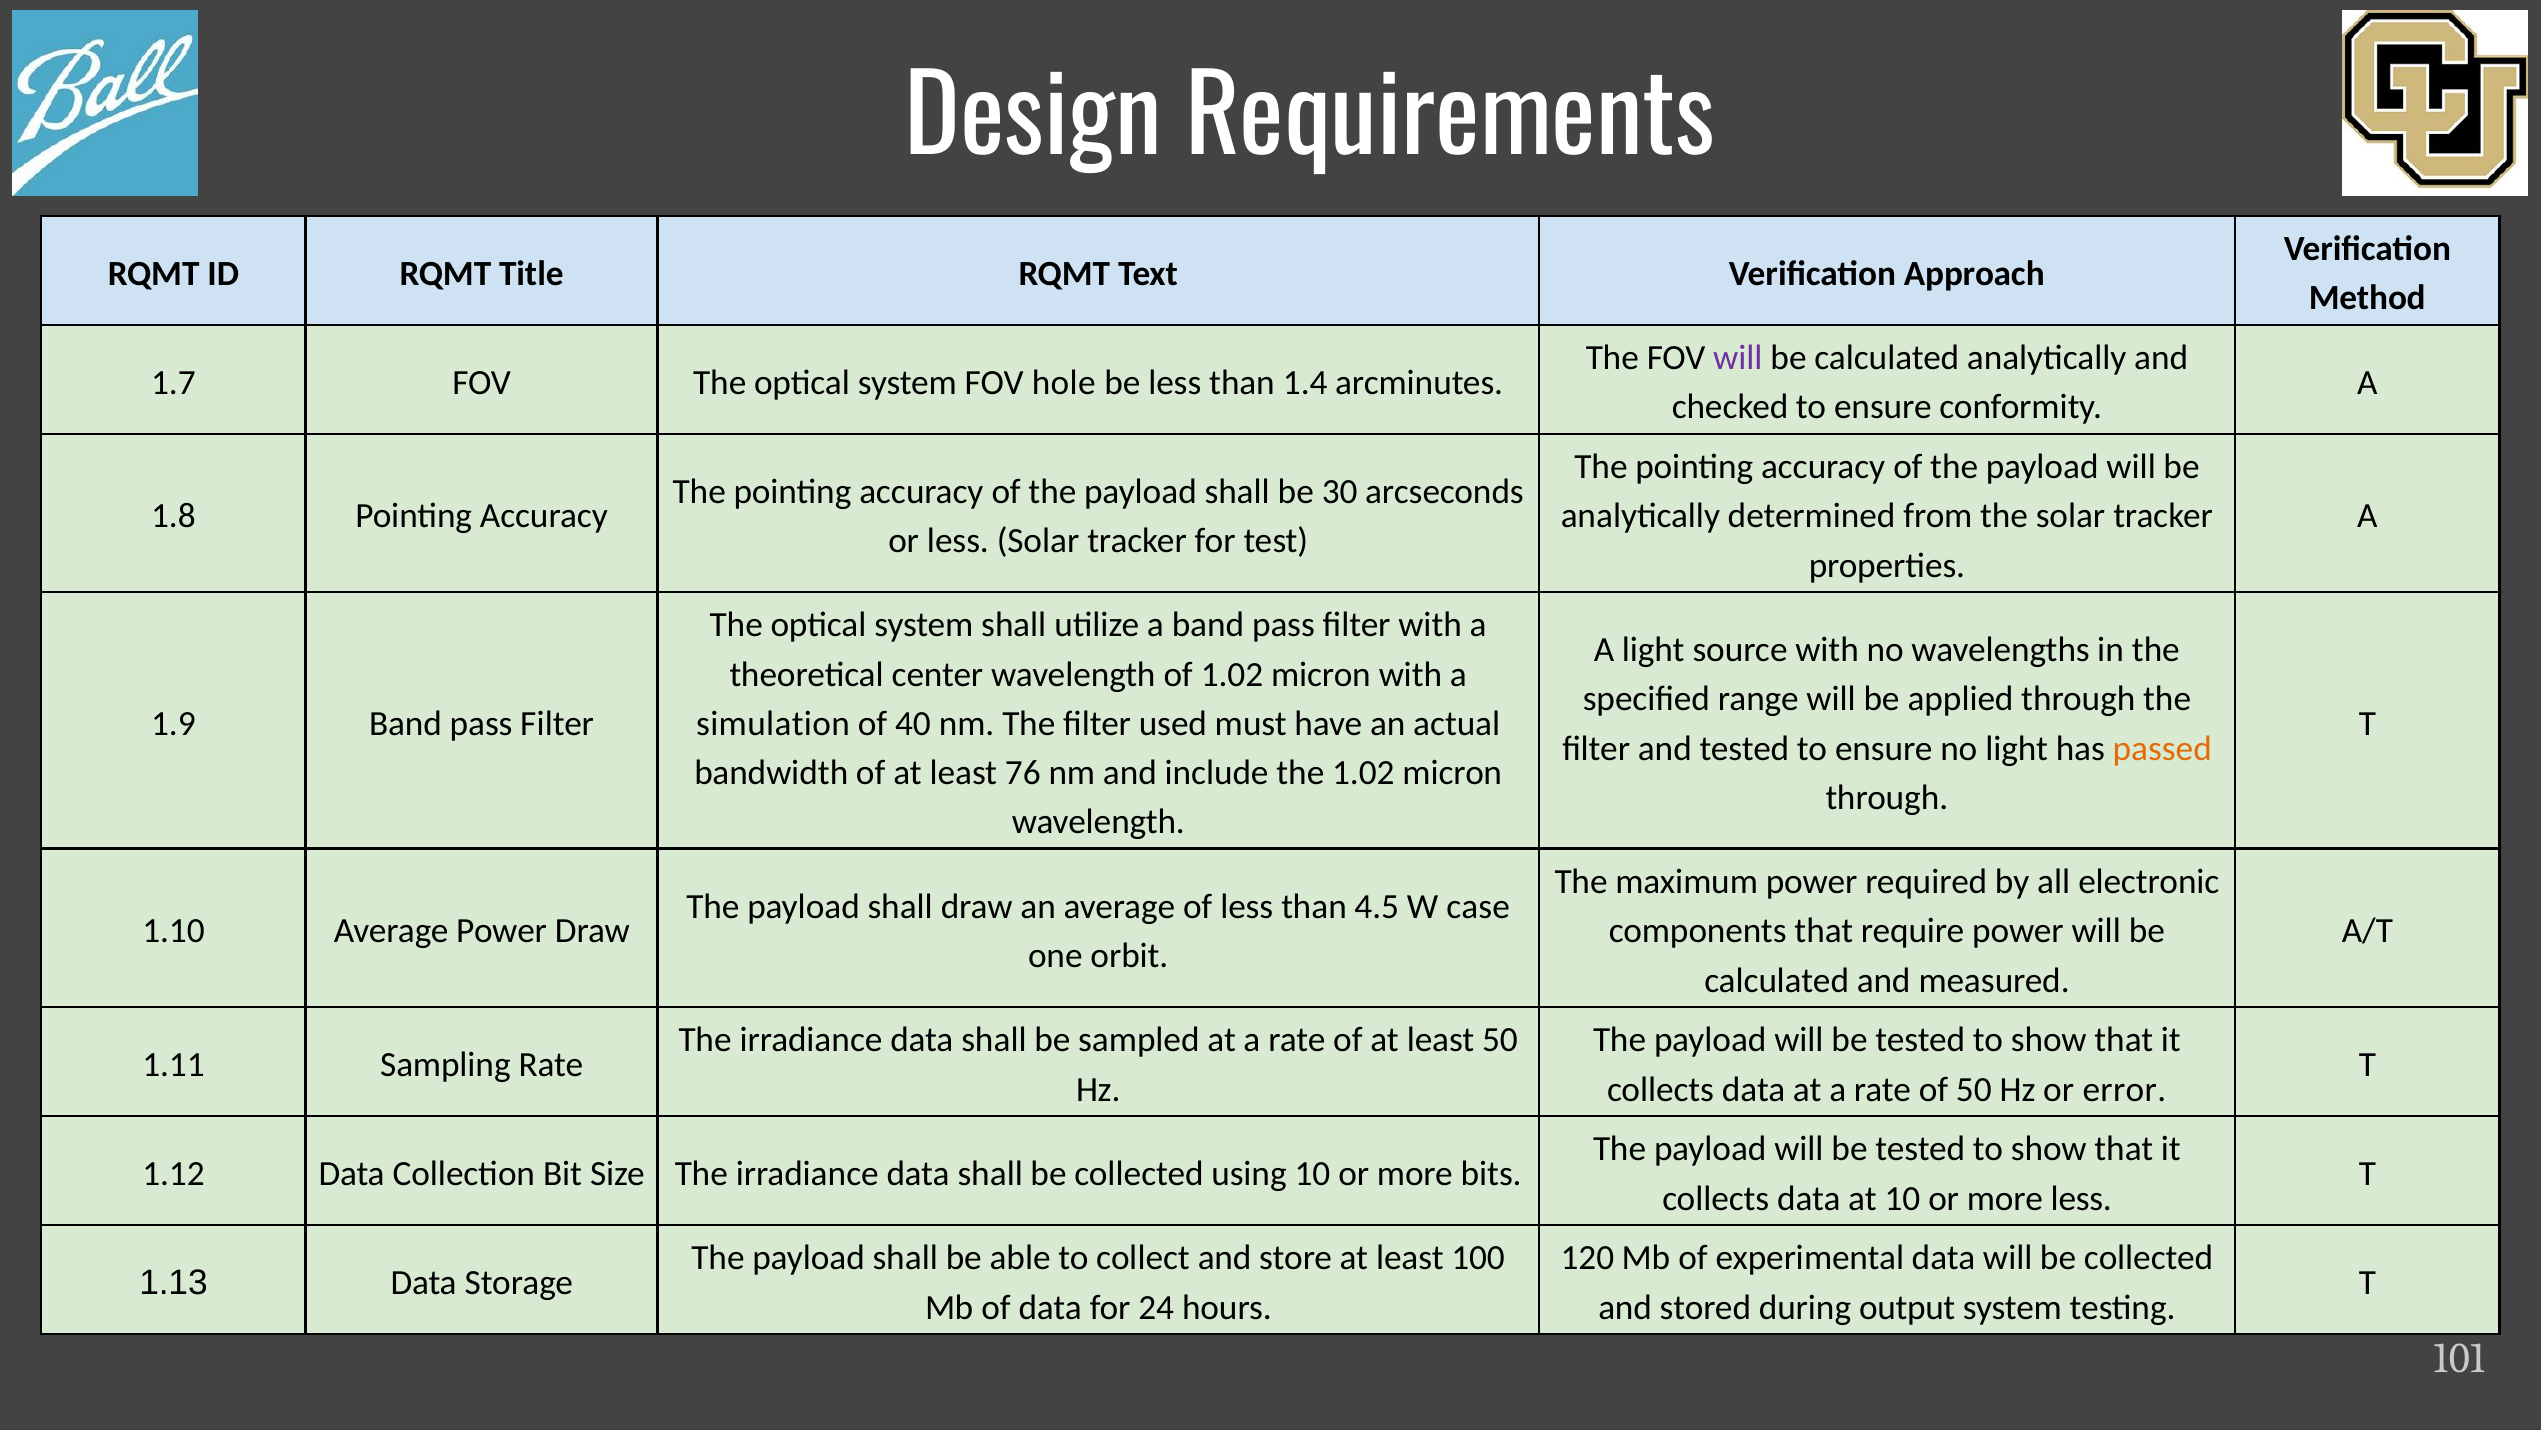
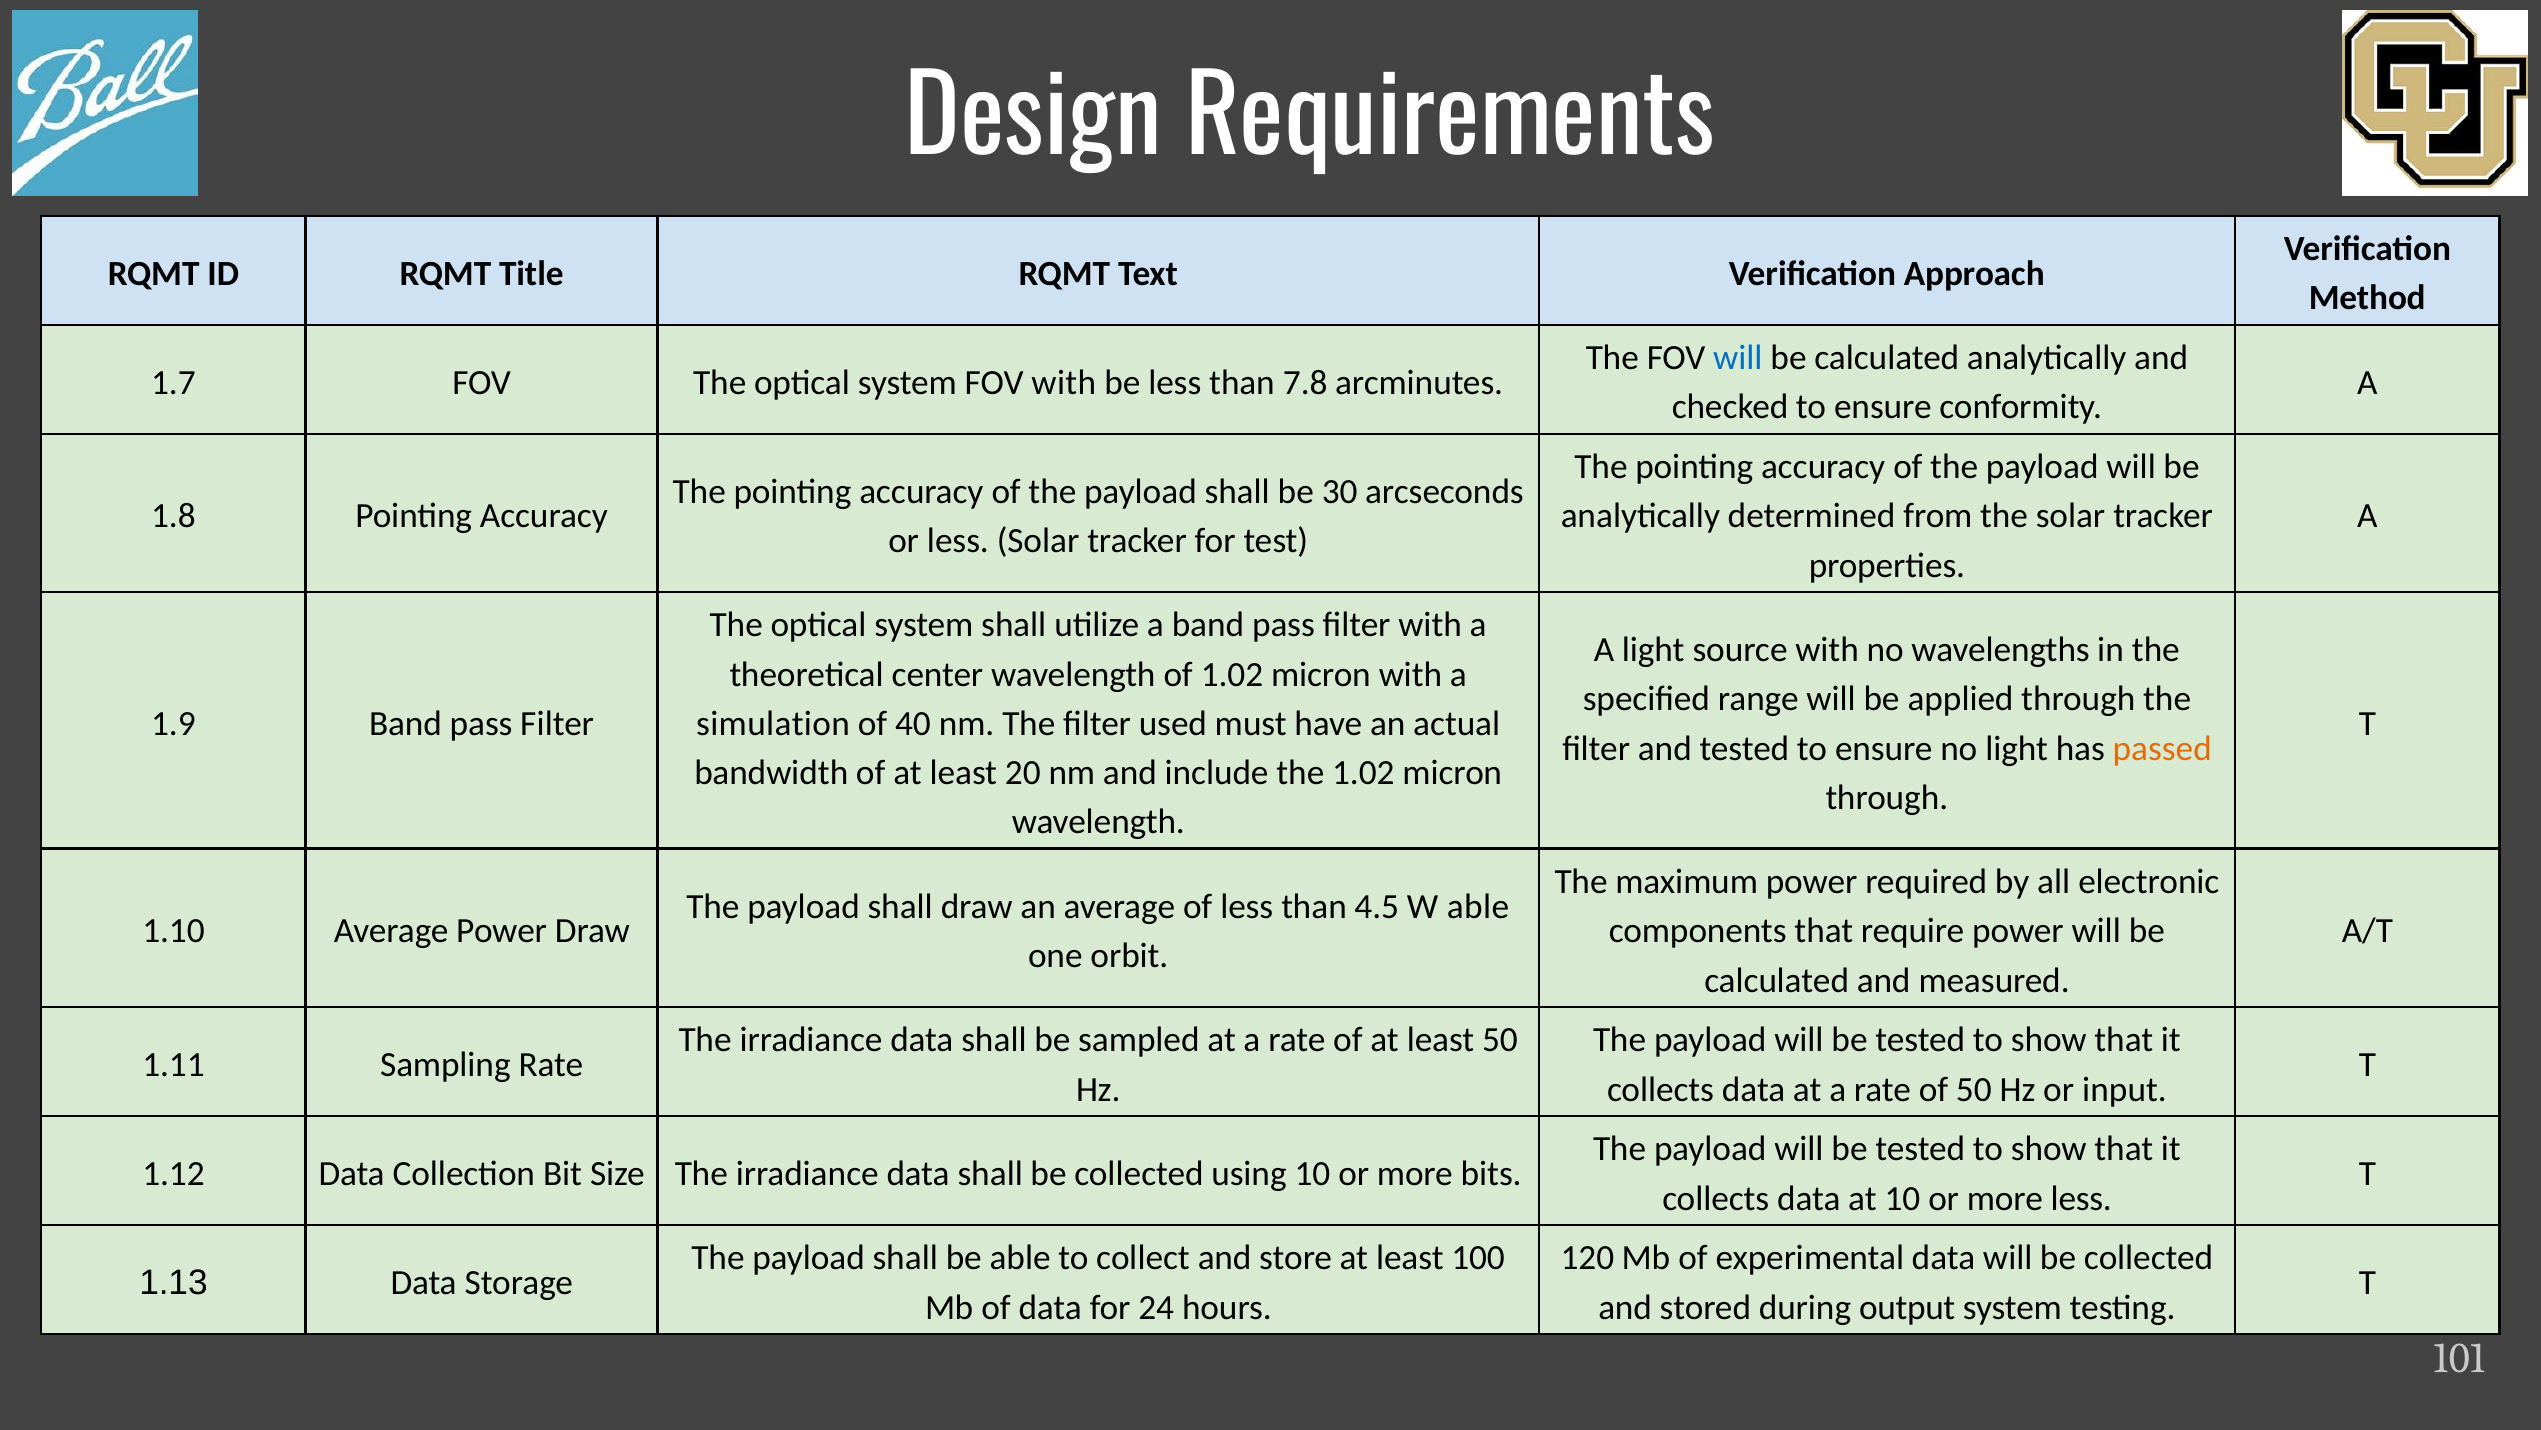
will colour: purple -> blue (1738, 358)
FOV hole: hole -> with (1064, 383)
1.4: 1.4 -> 7.8 (1305, 383)
76: 76 -> 20 (1023, 773)
W case: case -> able (1478, 906)
error: error -> input (2125, 1089)
